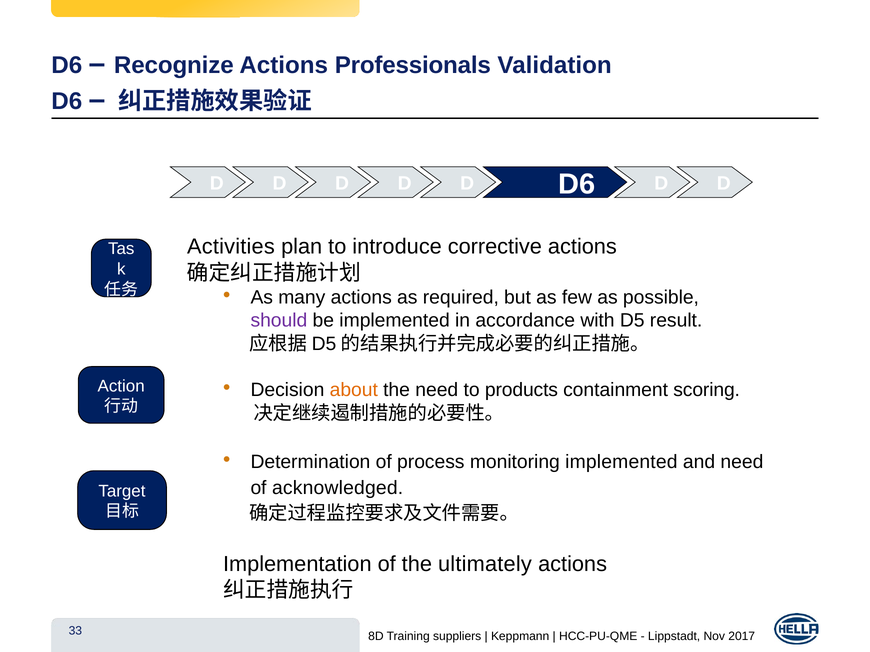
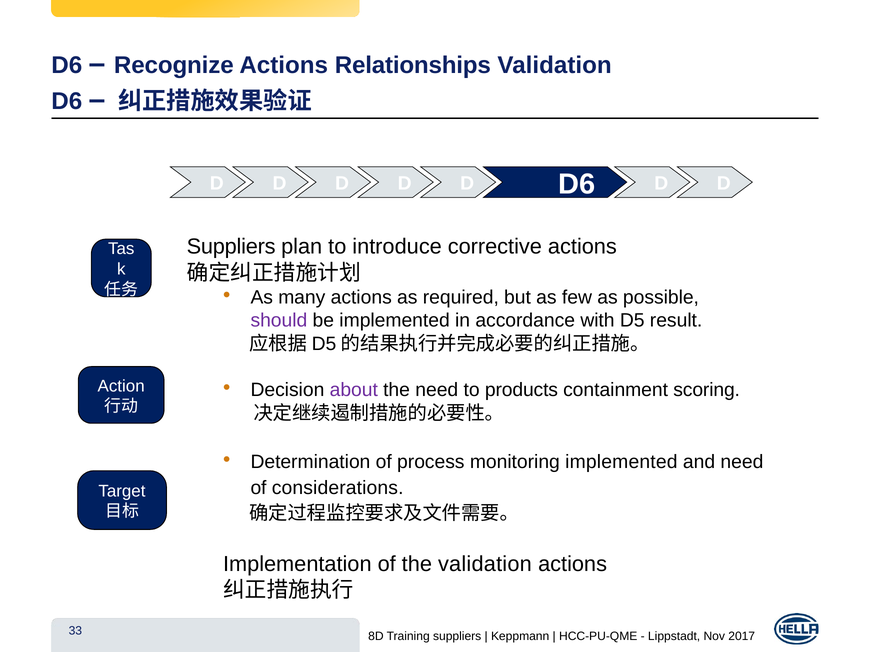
Professionals: Professionals -> Relationships (413, 65)
Activities: Activities -> Suppliers (231, 247)
about colour: orange -> purple (354, 390)
acknowledged: acknowledged -> considerations (338, 488)
the ultimately: ultimately -> validation (485, 564)
